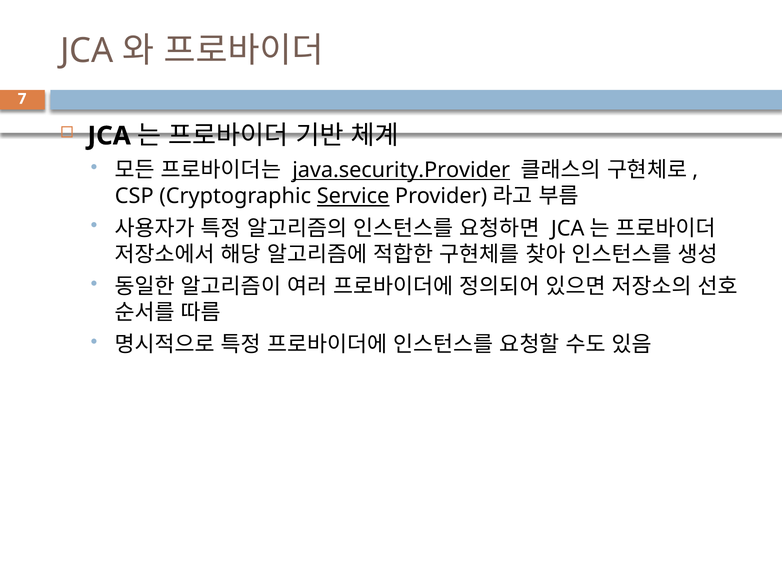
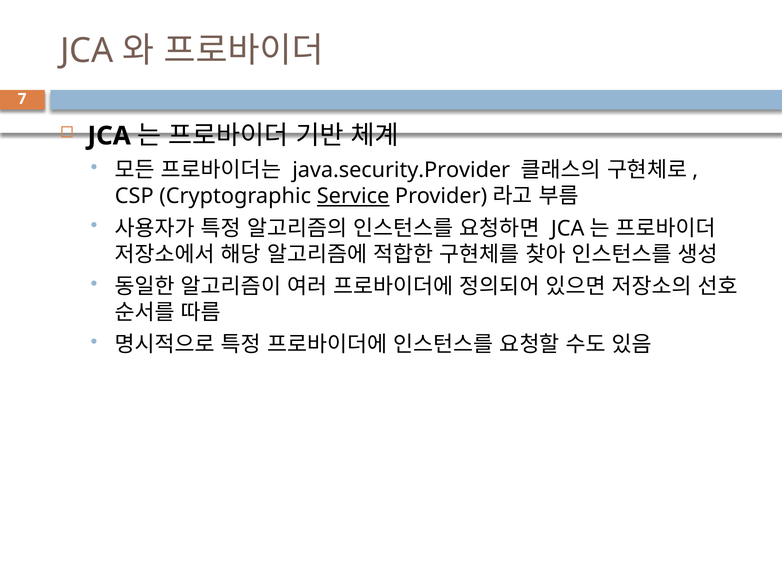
java.security.Provider underline: present -> none (401, 170)
